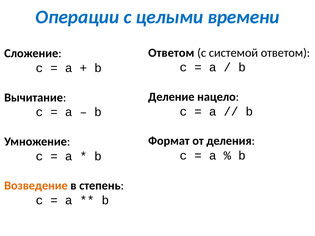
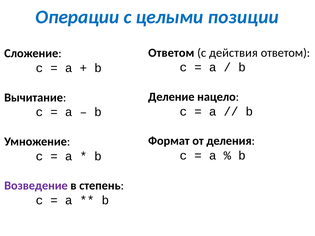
времени: времени -> позиции (243, 17)
системой: системой -> действия (233, 53)
Возведение colour: orange -> purple (36, 186)
